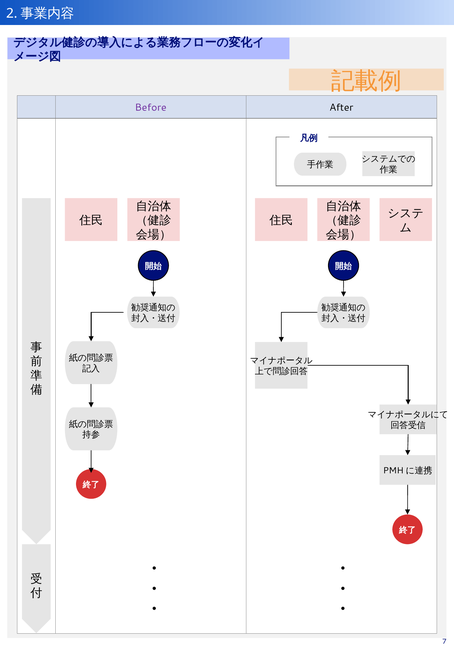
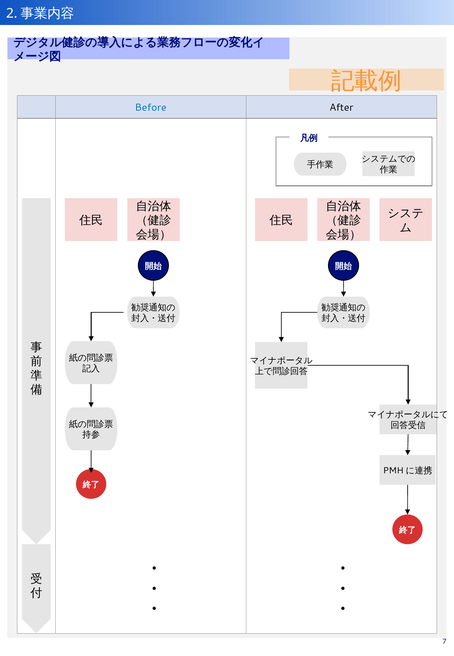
Before colour: purple -> blue (151, 107)
